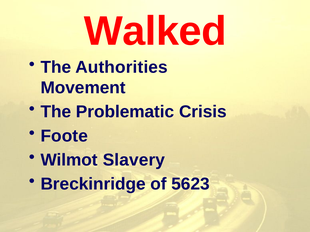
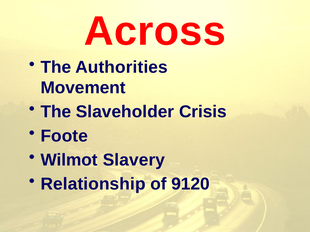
Walked: Walked -> Across (155, 31)
Problematic: Problematic -> Slaveholder (125, 112)
Breckinridge: Breckinridge -> Relationship (93, 184)
5623: 5623 -> 9120 (191, 184)
